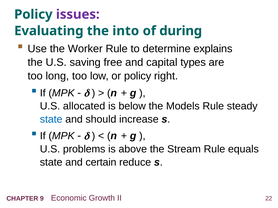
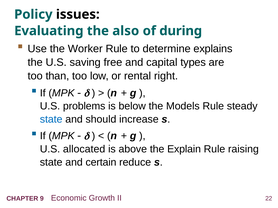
issues colour: purple -> black (78, 14)
into: into -> also (126, 31)
long: long -> than (57, 76)
or policy: policy -> rental (138, 76)
allocated: allocated -> problems (84, 106)
problems: problems -> allocated (84, 149)
Stream: Stream -> Explain (184, 149)
equals: equals -> raising (243, 149)
